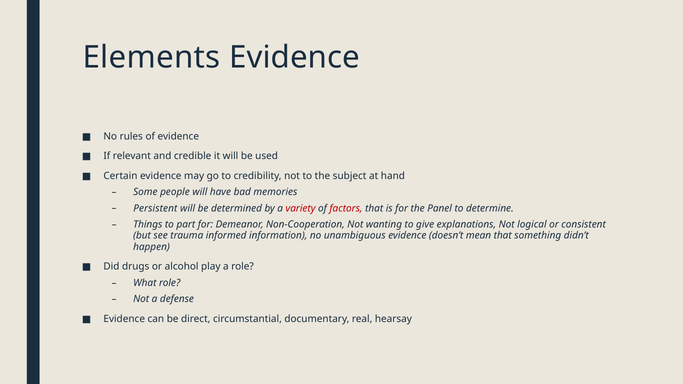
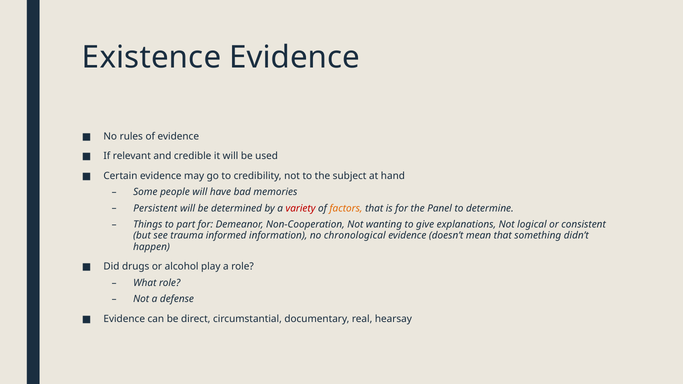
Elements: Elements -> Existence (152, 57)
factors colour: red -> orange (346, 208)
unambiguous: unambiguous -> chronological (355, 236)
